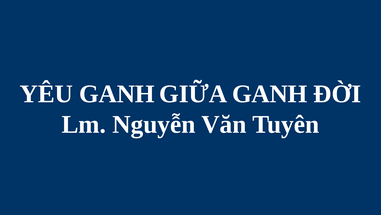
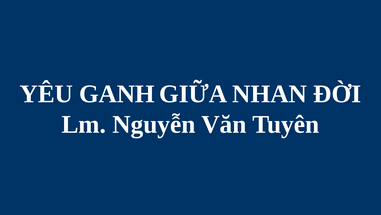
GIỮA GANH: GANH -> NHAN (270, 94)
